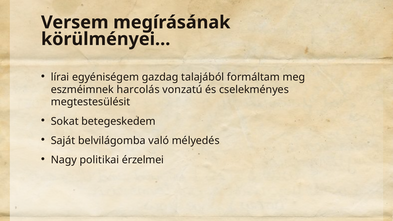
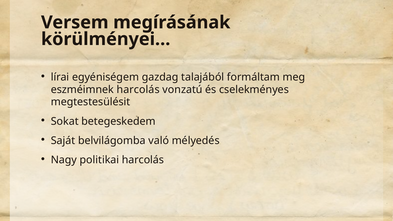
politikai érzelmei: érzelmei -> harcolás (143, 160)
